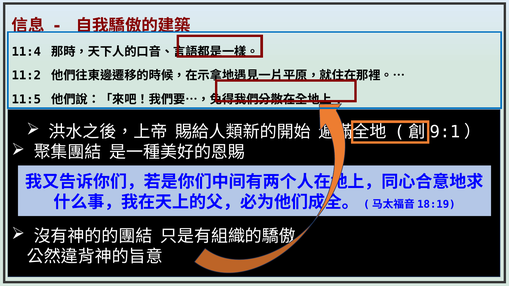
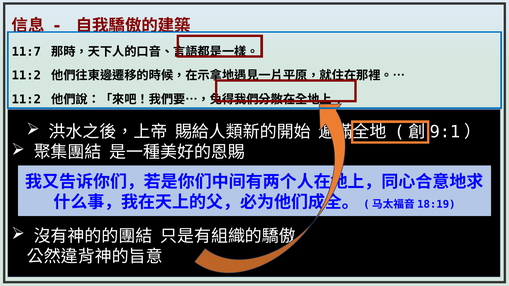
11:4: 11:4 -> 11:7 (26, 52)
11:5: 11:5 -> 11:2 (26, 100)
